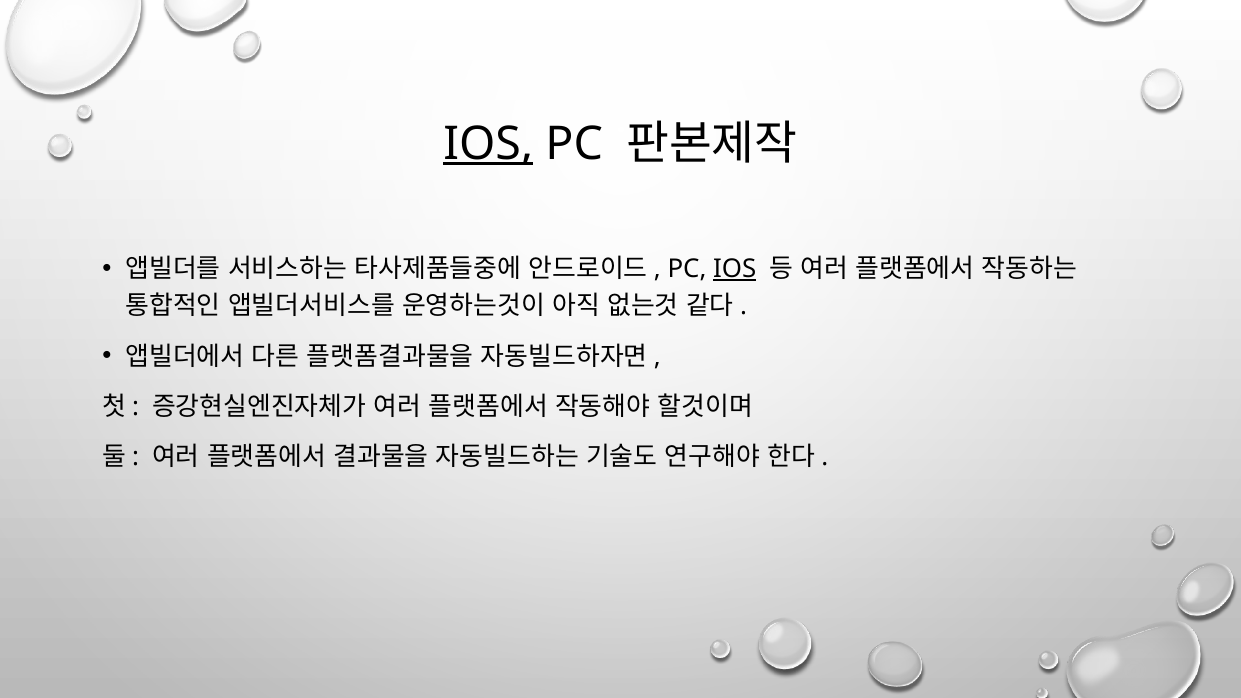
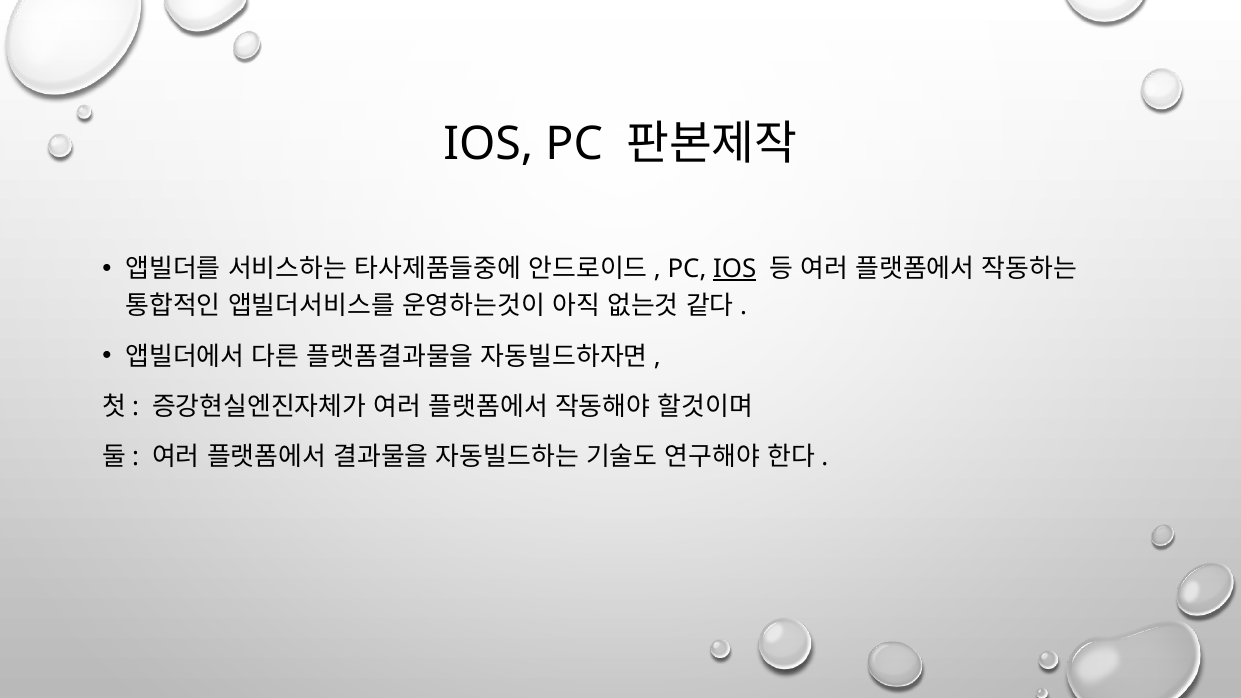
IOS underline: present -> none (488, 144)
